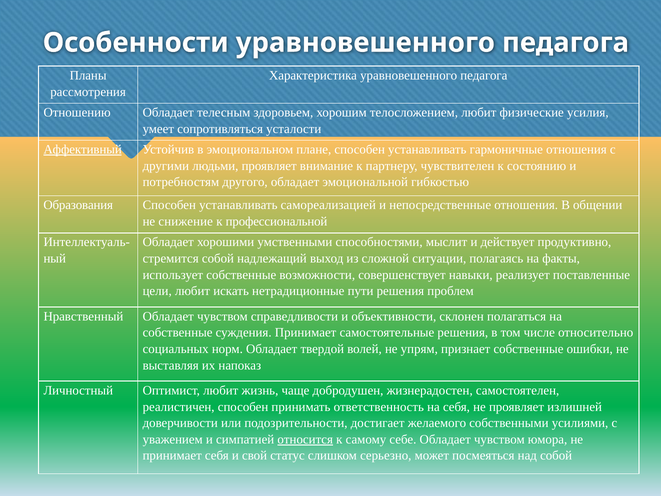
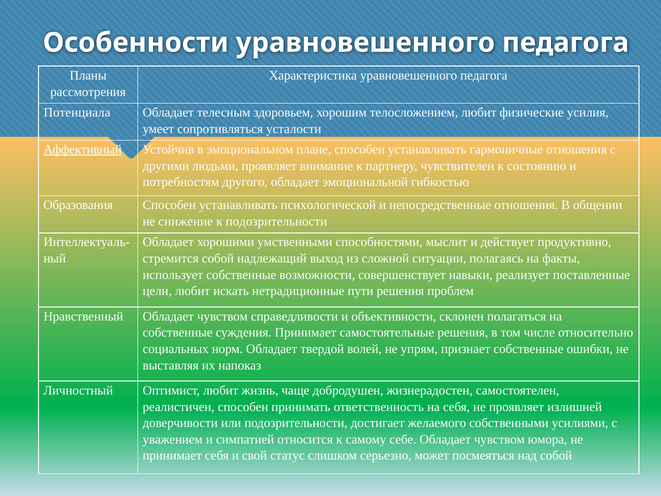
Отношению: Отношению -> Потенциала (77, 112)
самореализацией: самореализацией -> психологической (328, 205)
к профессиональной: профессиональной -> подозрительности (276, 221)
относится underline: present -> none (305, 439)
